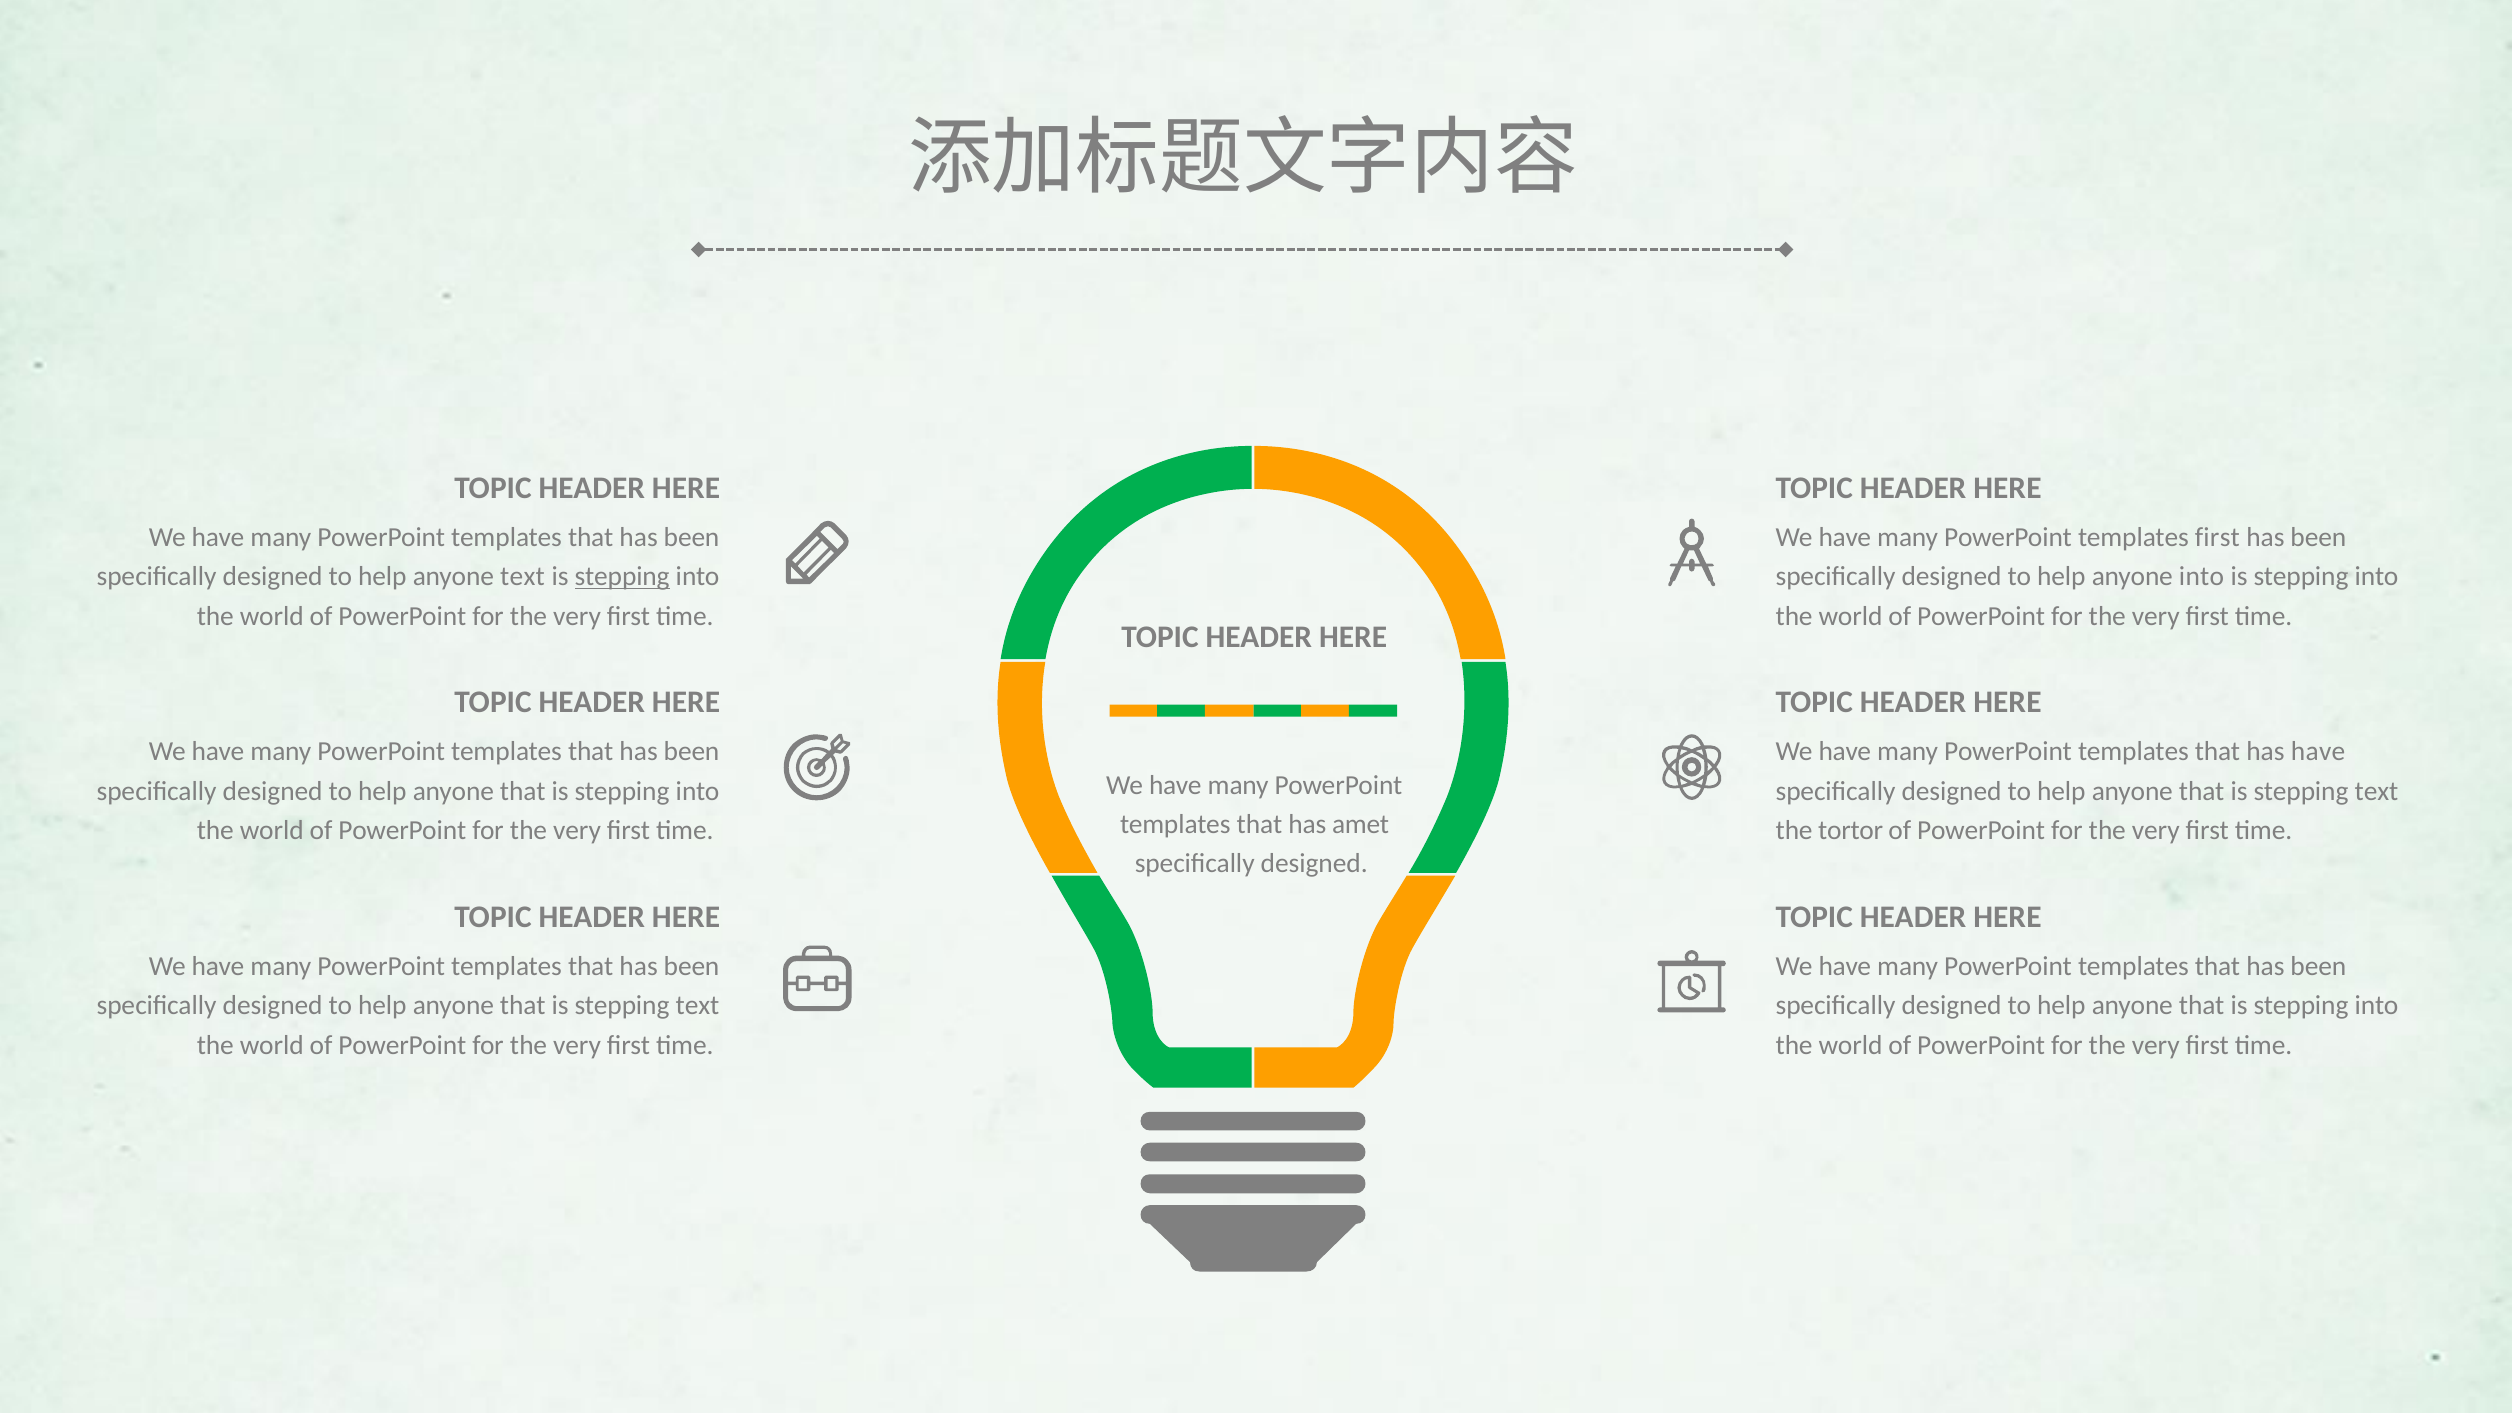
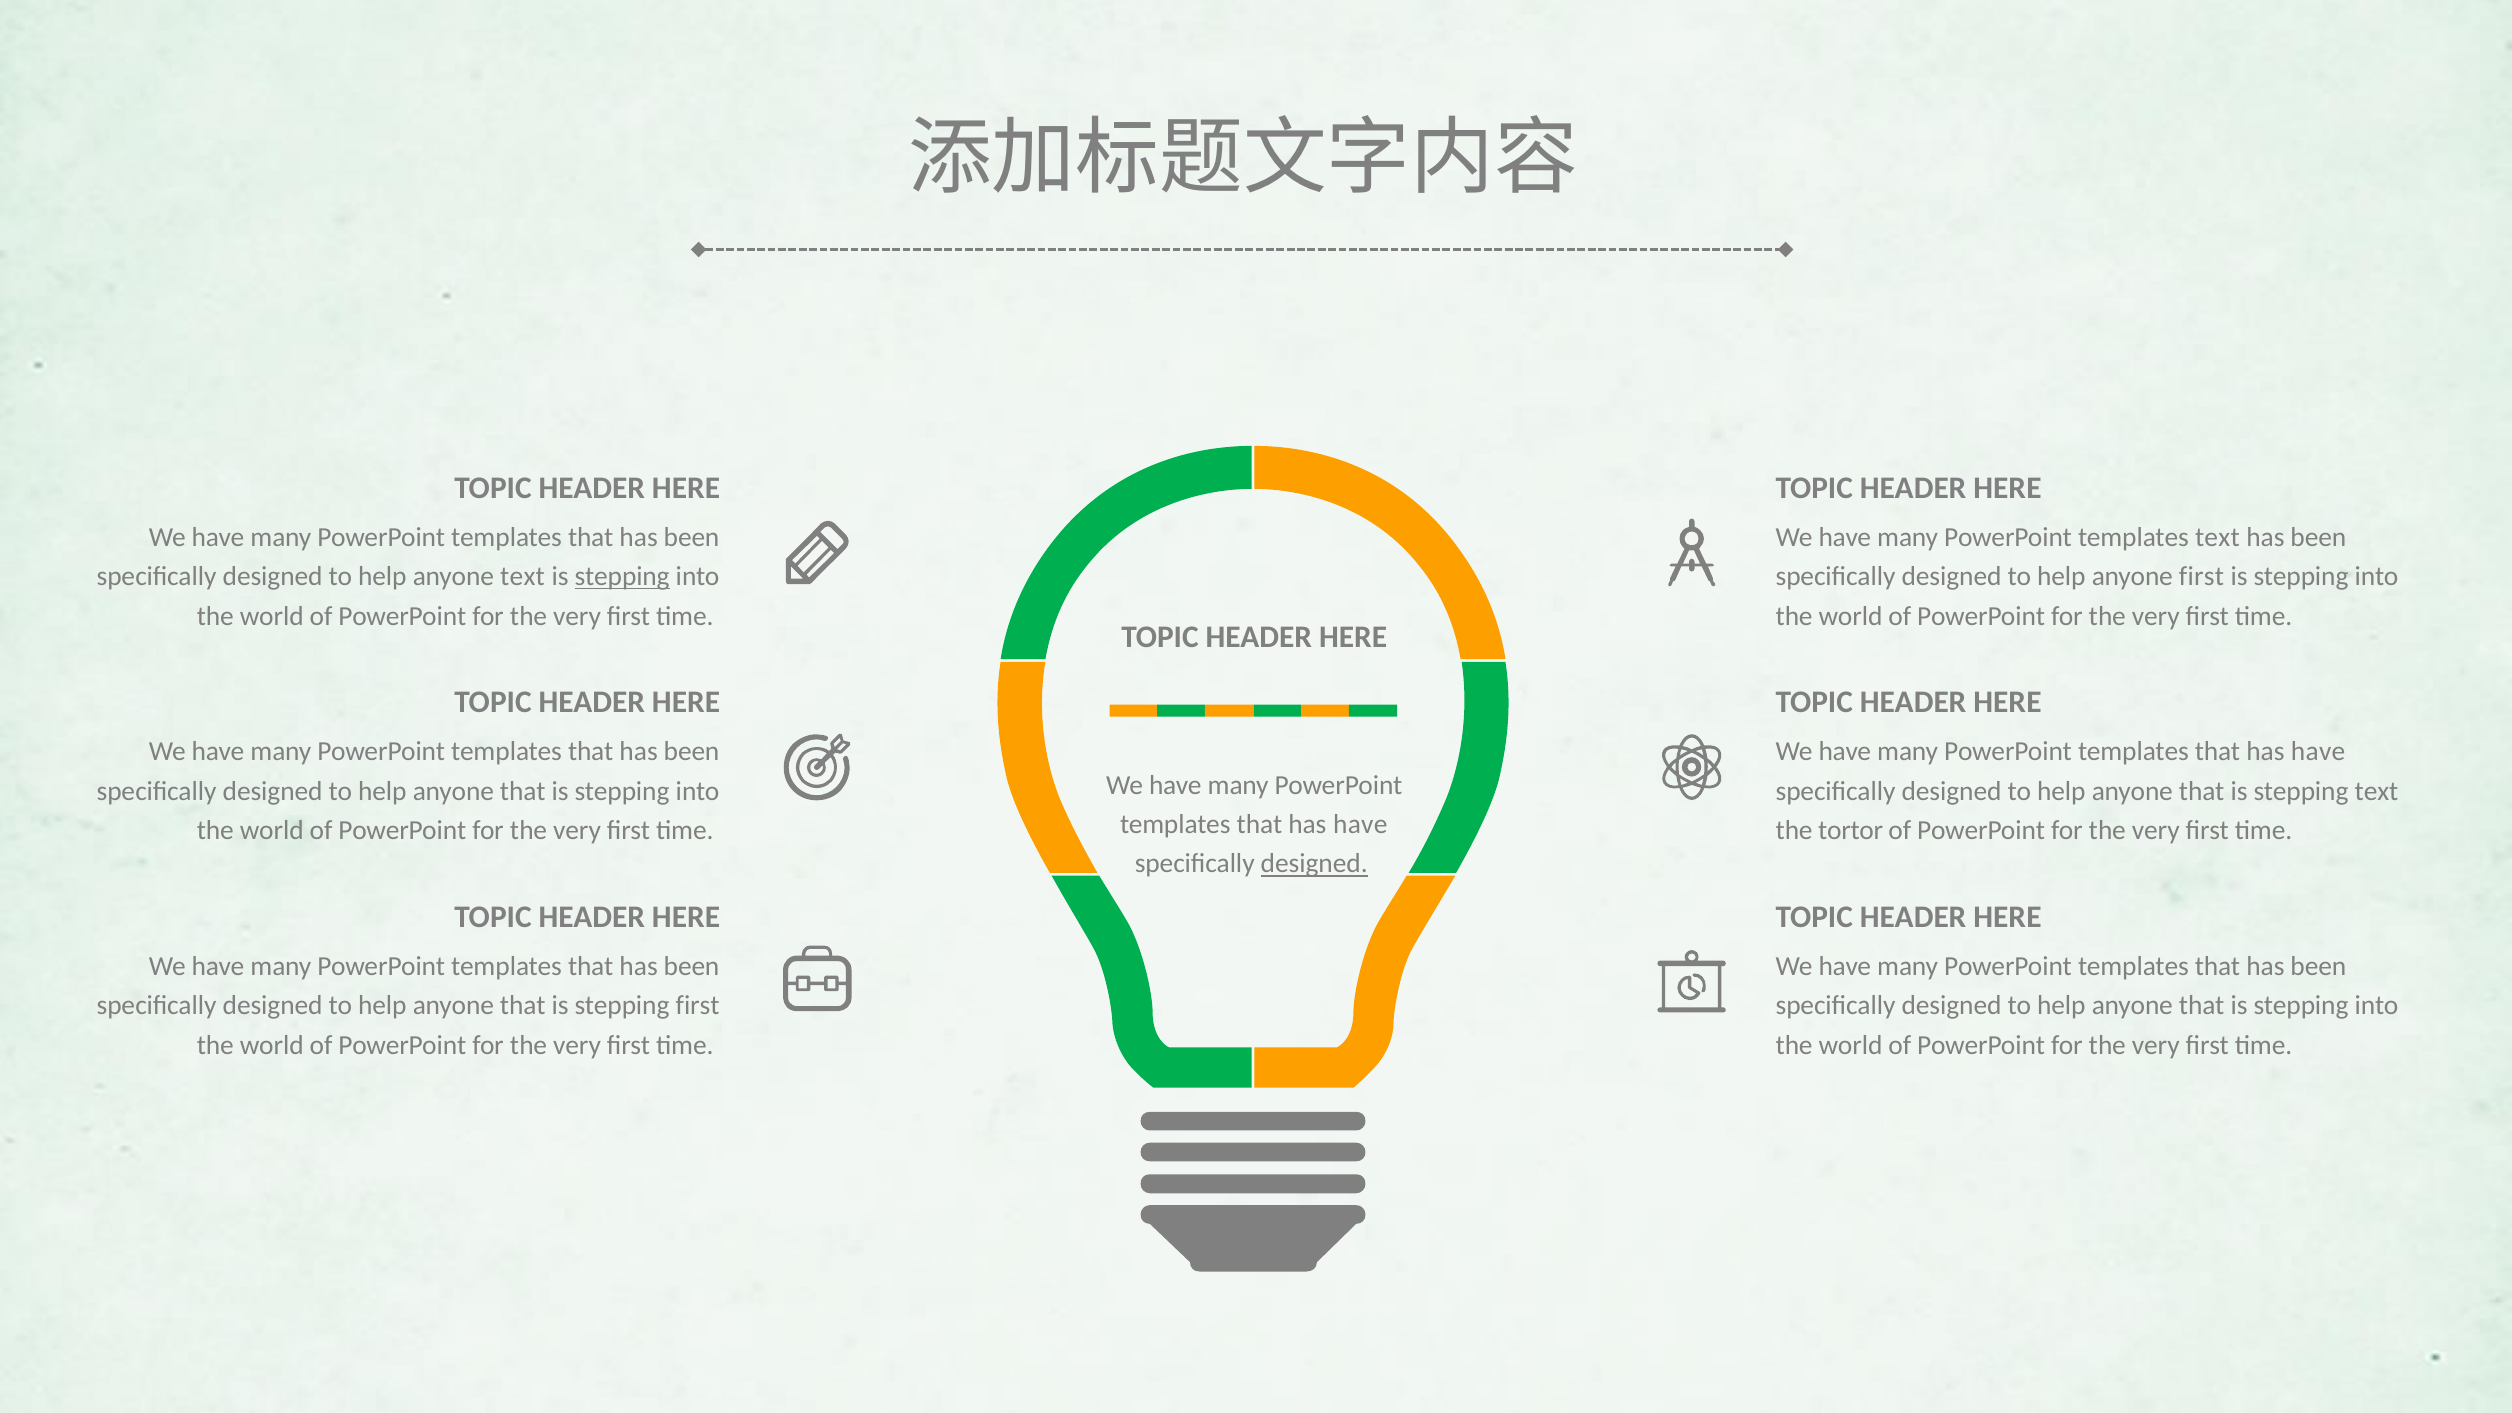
templates first: first -> text (2217, 537)
anyone into: into -> first (2202, 577)
amet: amet -> have (1360, 824)
designed underline: none -> present (1314, 864)
text: text -> first (698, 1006)
